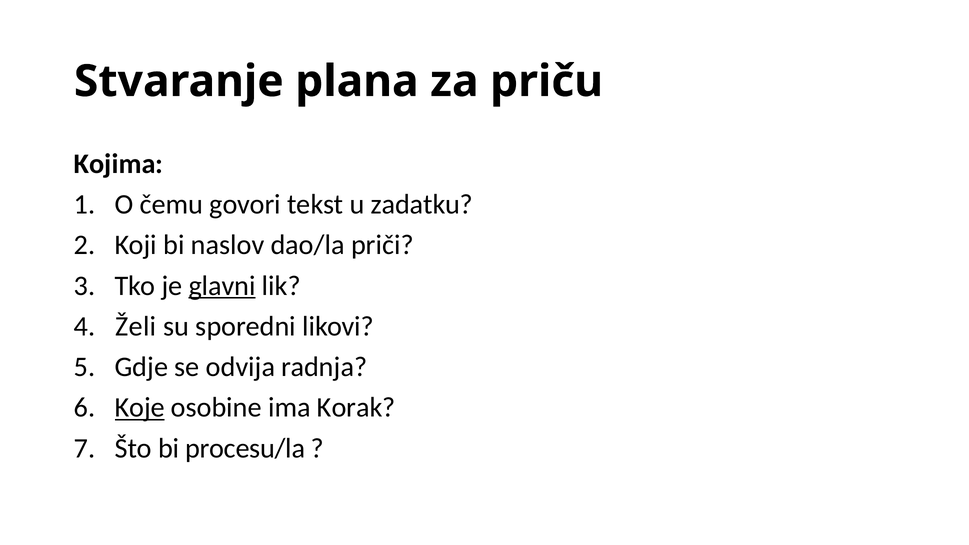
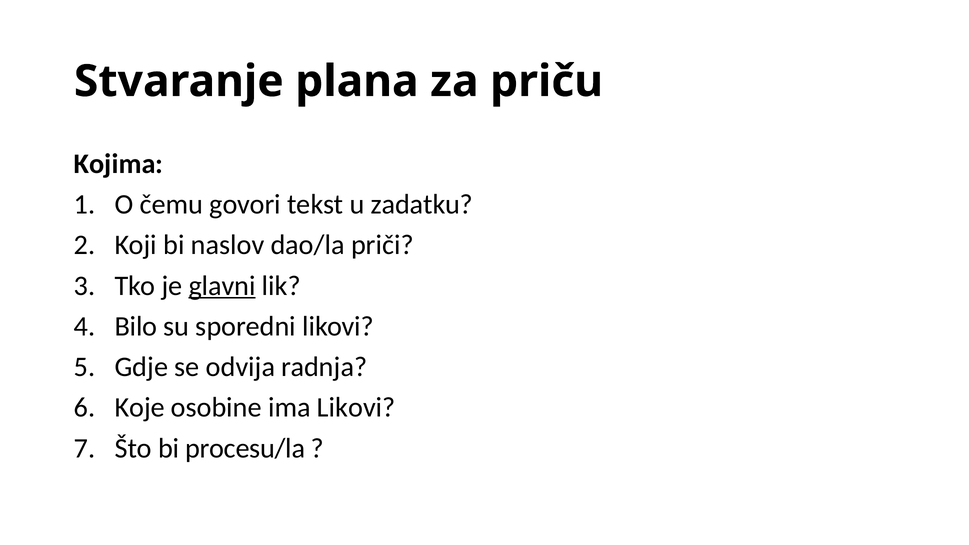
Želi: Želi -> Bilo (136, 326)
Koje underline: present -> none (140, 408)
ima Korak: Korak -> Likovi (356, 408)
